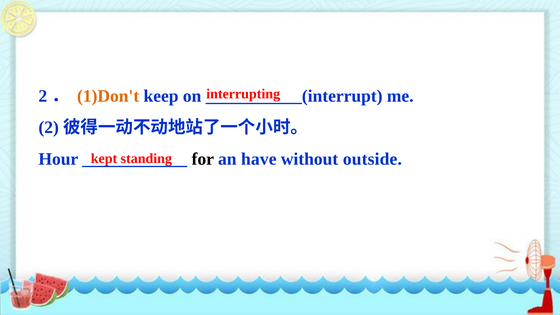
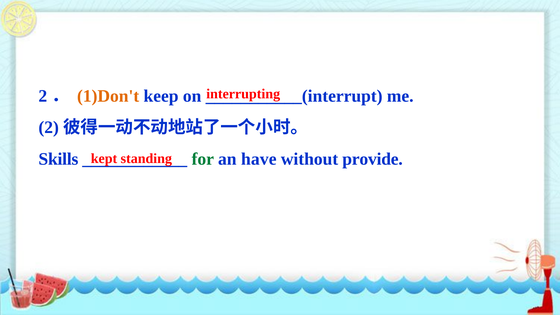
Hour: Hour -> Skills (58, 159)
for colour: black -> green (203, 159)
outside: outside -> provide (373, 159)
